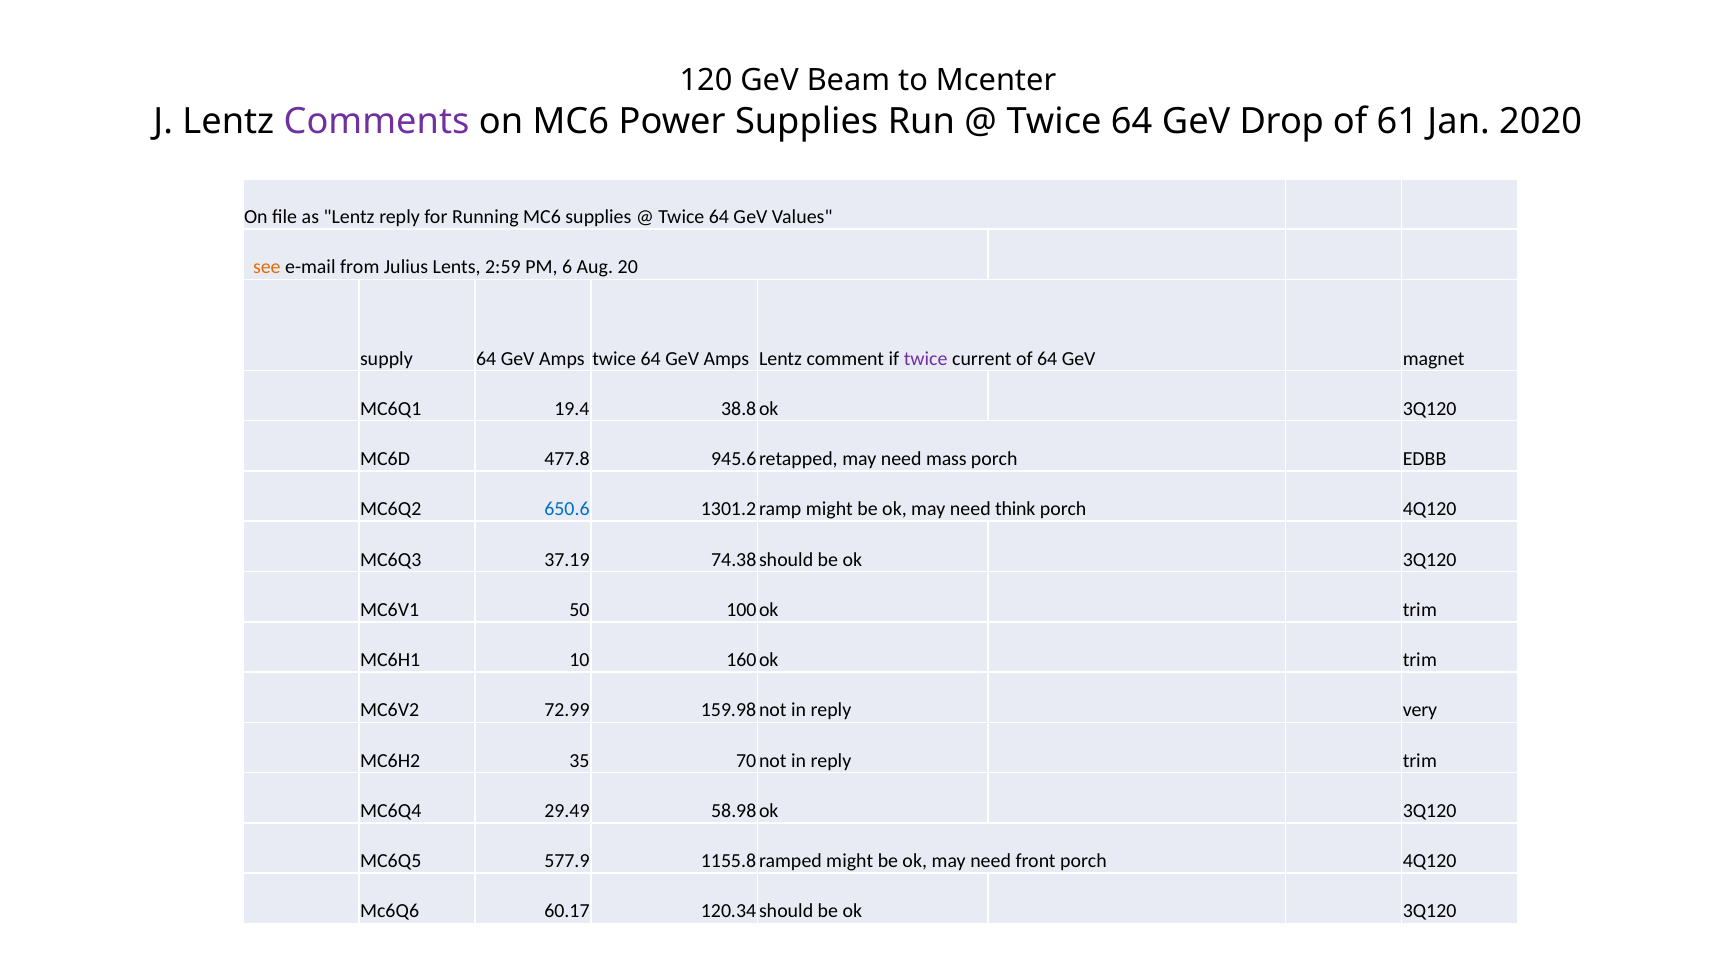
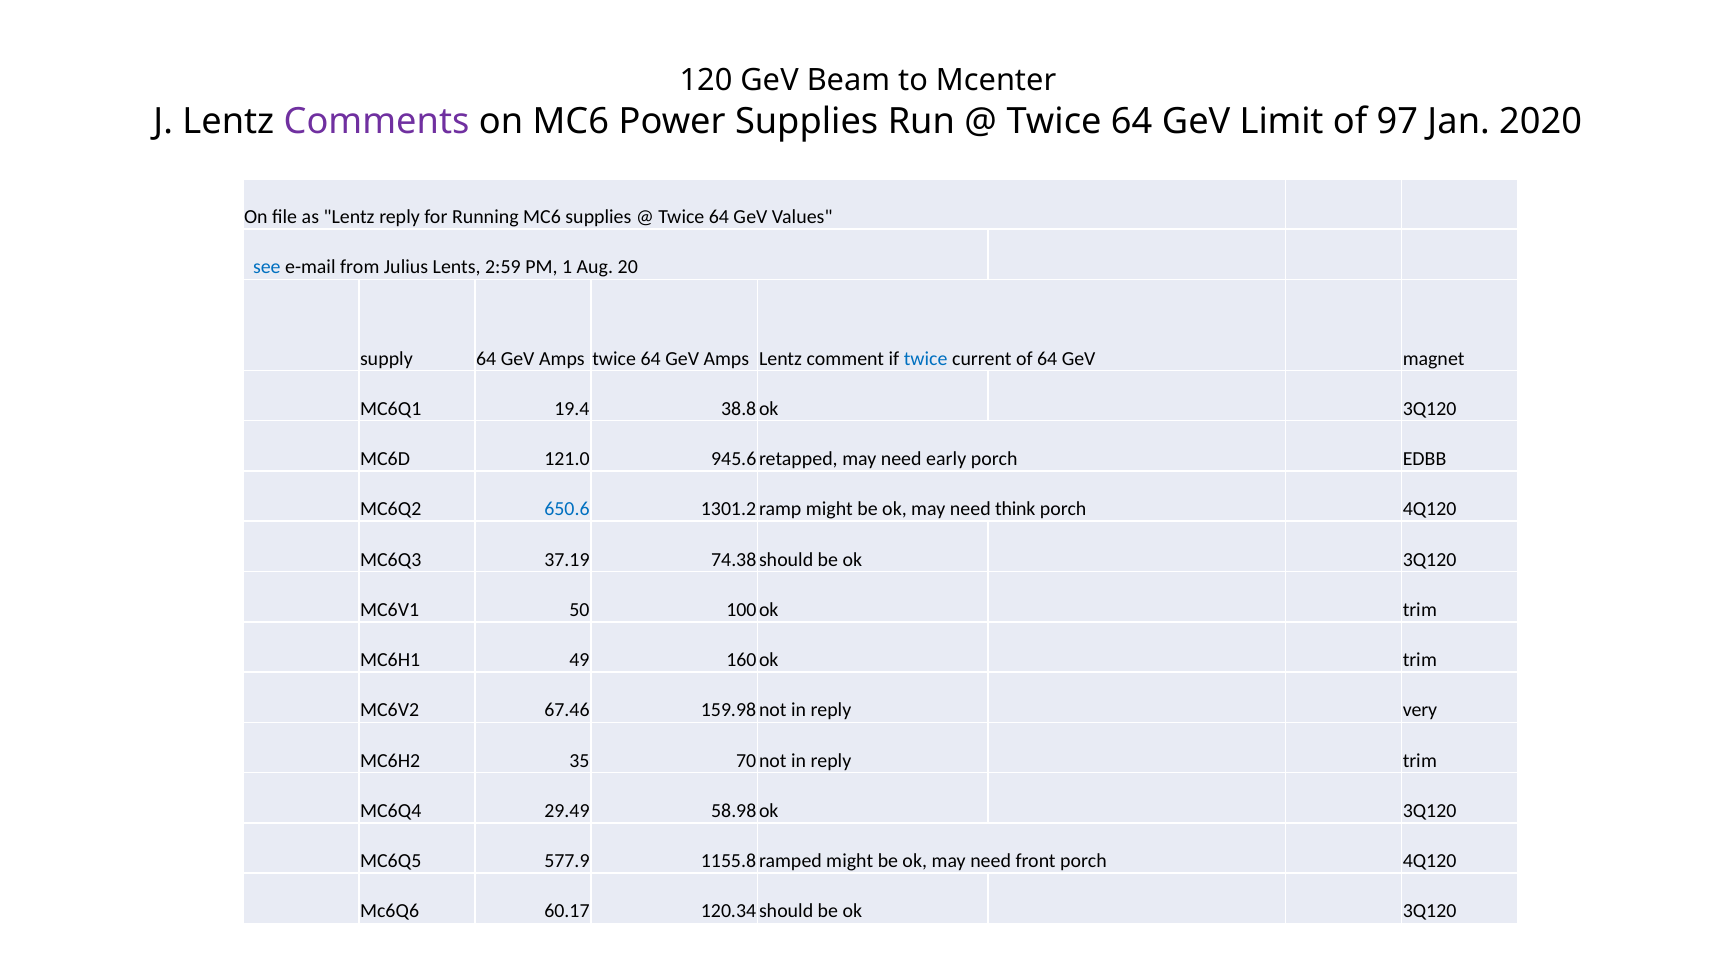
Drop: Drop -> Limit (1282, 122)
61: 61 -> 97 (1397, 122)
see colour: orange -> blue (267, 268)
6: 6 -> 1 (567, 268)
twice colour: purple -> blue (926, 359)
477.8: 477.8 -> 121.0 (567, 459)
mass: mass -> early (946, 459)
10: 10 -> 49 (579, 660)
72.99: 72.99 -> 67.46 (567, 711)
